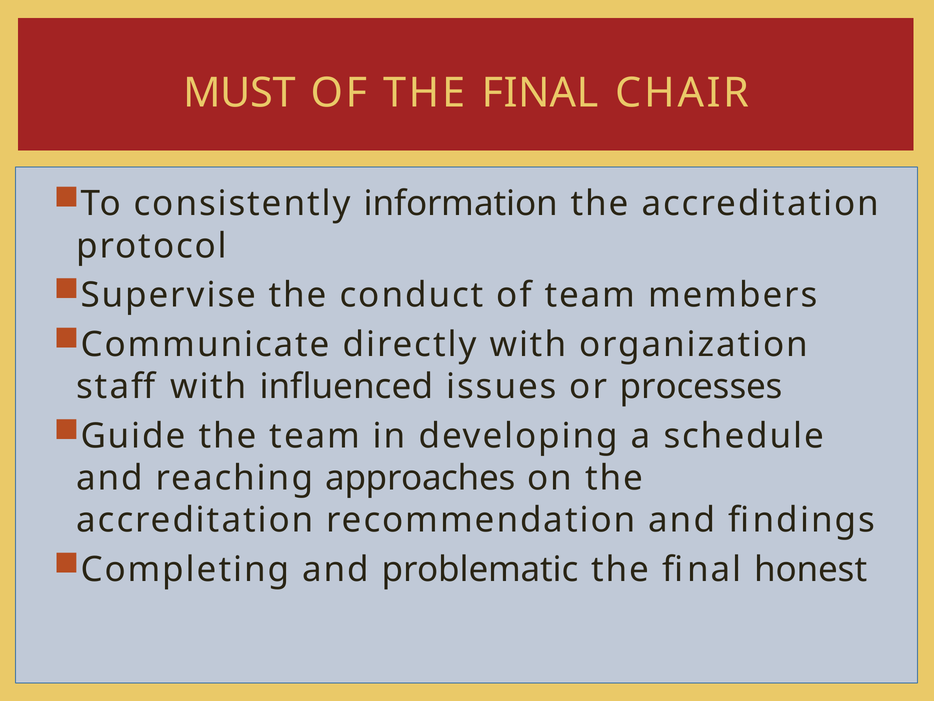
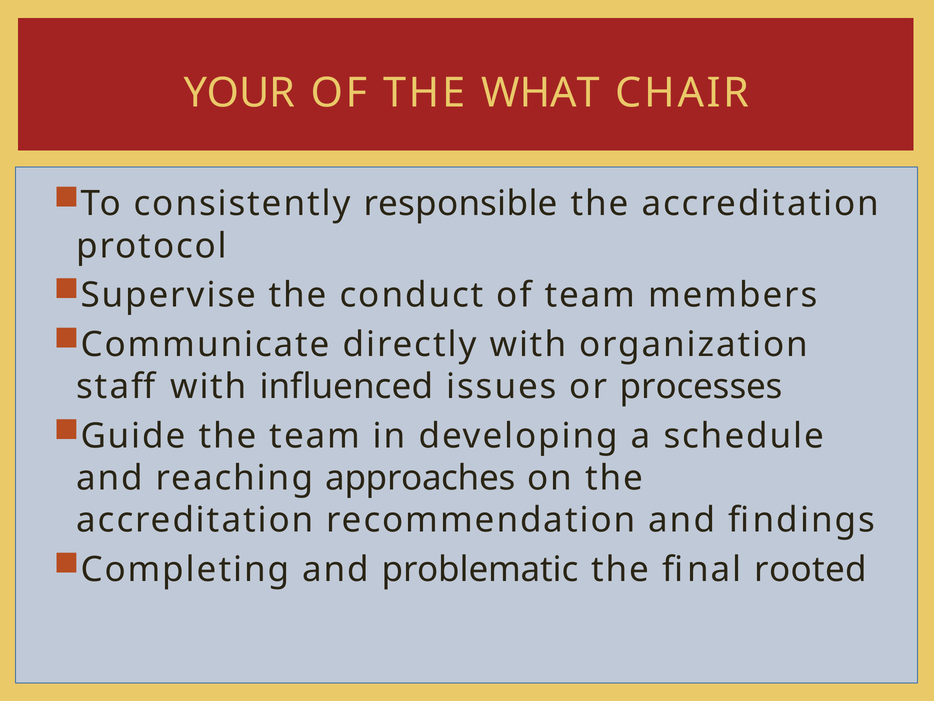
MUST: MUST -> YOUR (239, 93)
OF THE FINAL: FINAL -> WHAT (540, 93)
information: information -> responsible (461, 204)
honest: honest -> rooted (811, 569)
